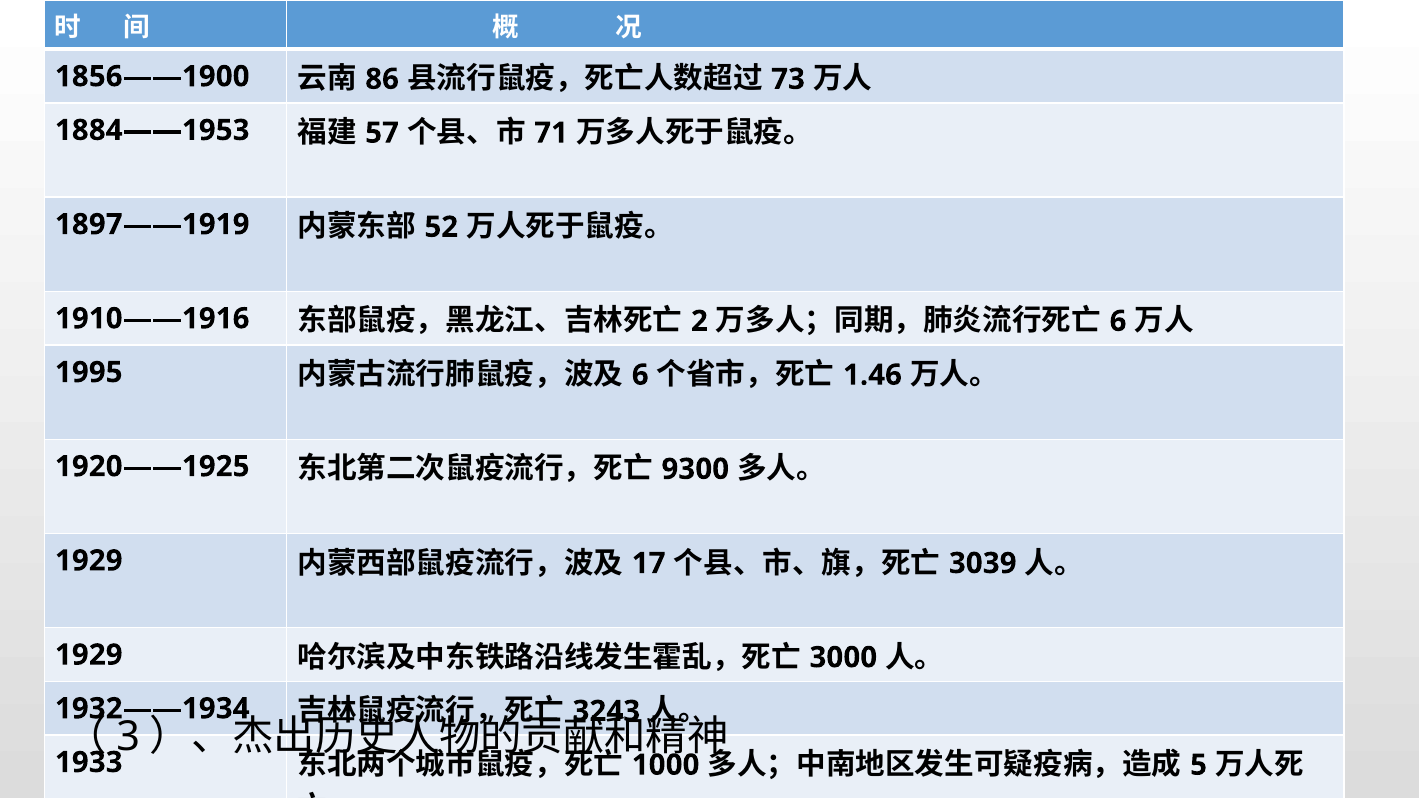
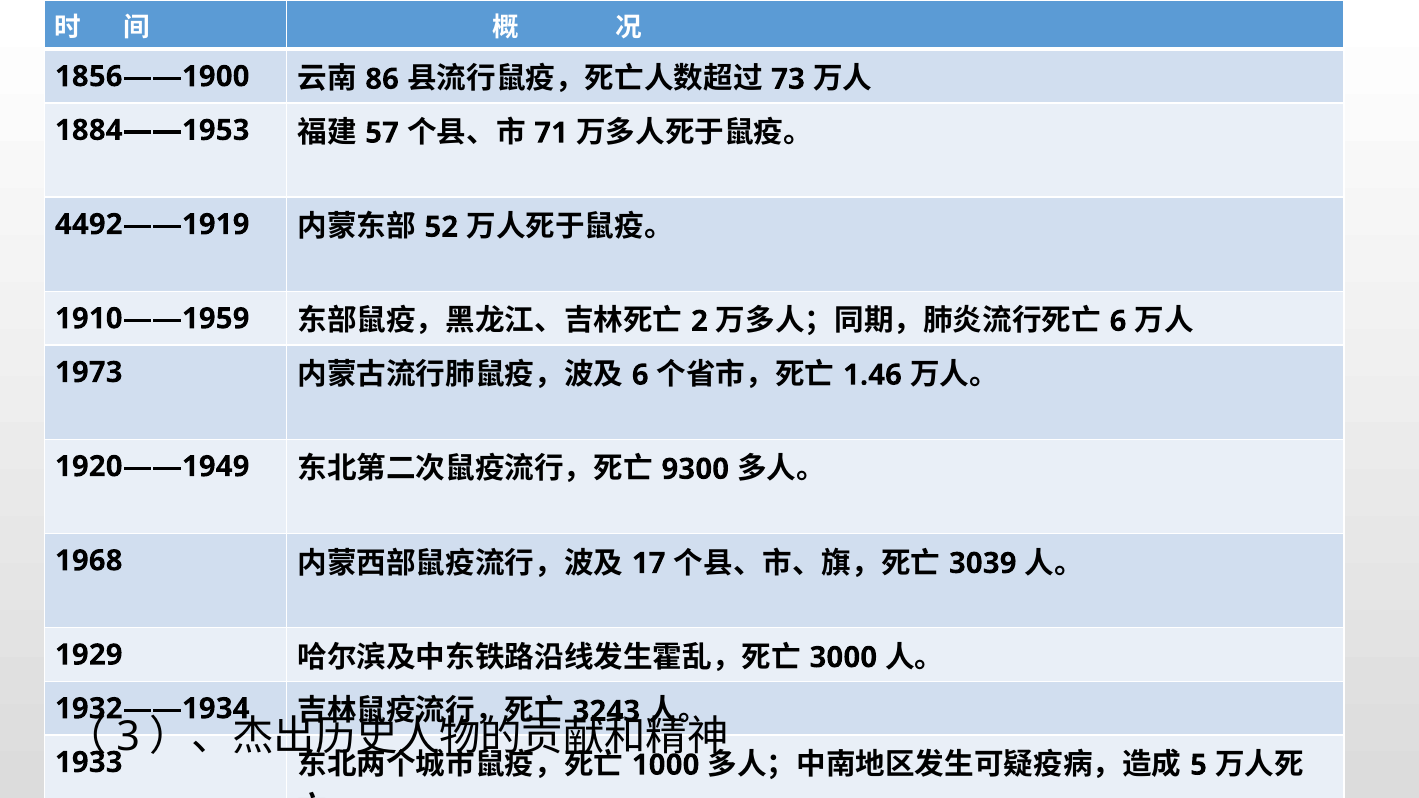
1897——1919: 1897——1919 -> 4492——1919 (152, 224)
1910——1916: 1910——1916 -> 1910——1959 (152, 319)
1995: 1995 -> 1973 (89, 372)
1920——1925: 1920——1925 -> 1920——1949 (152, 467)
1929: 1929 -> 1968 (89, 561)
